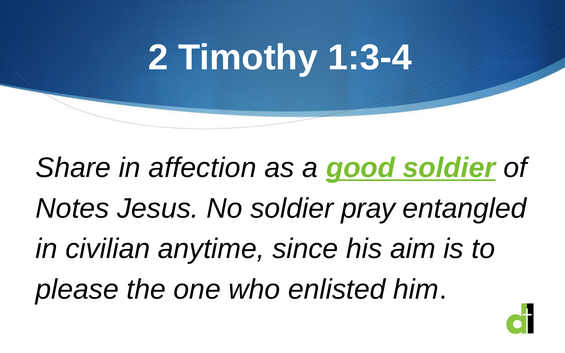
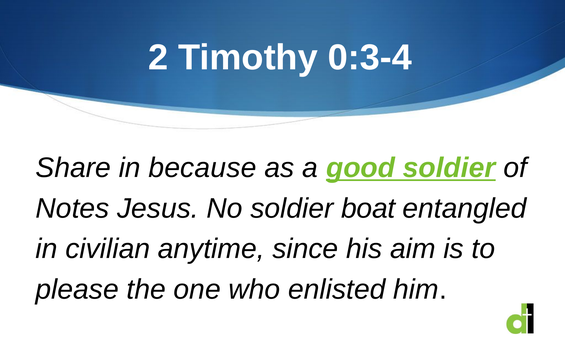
1:3-4: 1:3-4 -> 0:3-4 (370, 58)
affection: affection -> because (202, 168)
pray: pray -> boat (368, 208)
